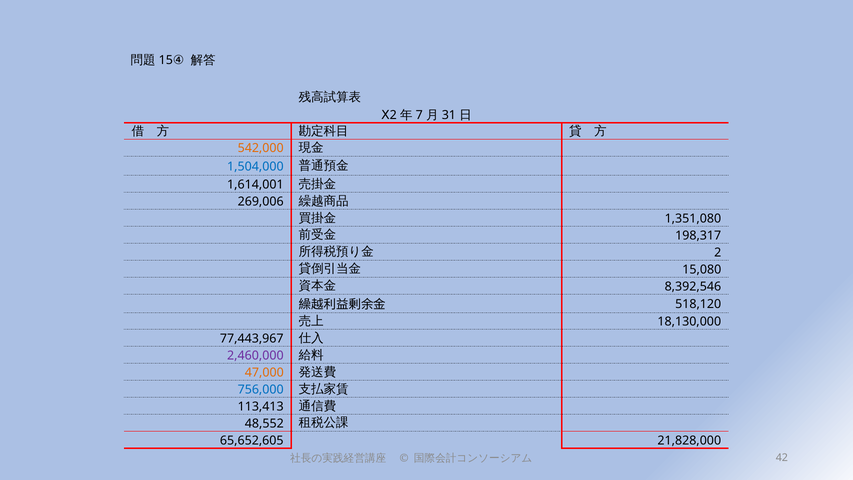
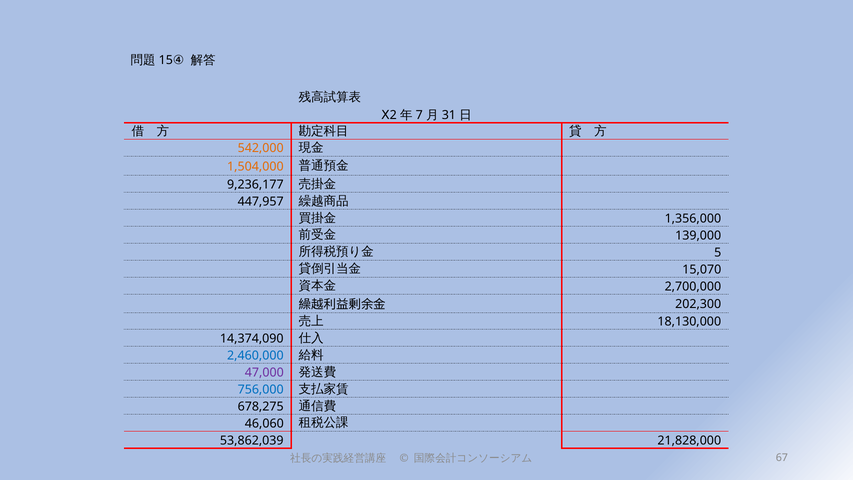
1,504,000 colour: blue -> orange (255, 166)
1,614,001: 1,614,001 -> 9,236,177 (255, 185)
269,006: 269,006 -> 447,957 (261, 202)
1,351,080: 1,351,080 -> 1,356,000 (693, 219)
198,317: 198,317 -> 139,000 (698, 235)
2: 2 -> 5 (718, 252)
15,080: 15,080 -> 15,070 (702, 269)
8,392,546: 8,392,546 -> 2,700,000 (693, 286)
518,120: 518,120 -> 202,300 (698, 304)
77,443,967: 77,443,967 -> 14,374,090 (252, 339)
2,460,000 colour: purple -> blue (255, 356)
47,000 colour: orange -> purple (264, 372)
113,413: 113,413 -> 678,275 (261, 406)
48,552: 48,552 -> 46,060 (264, 423)
65,652,605: 65,652,605 -> 53,862,039 (252, 440)
42: 42 -> 67 (782, 457)
